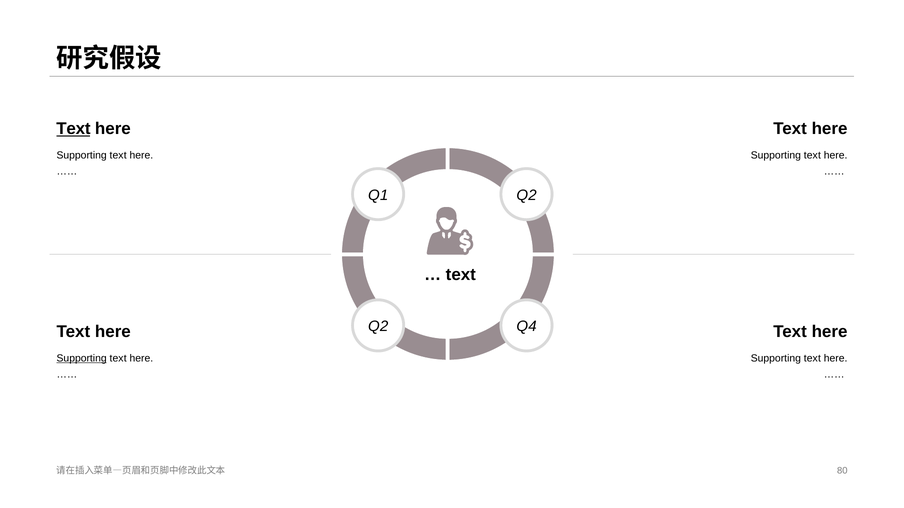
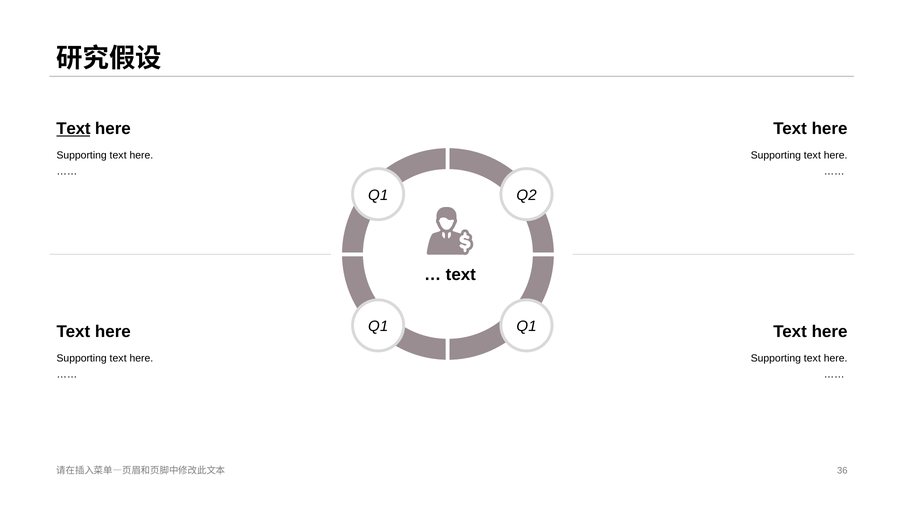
2: 2 -> 1 (384, 327)
4: 4 -> 1 (532, 327)
Supporting underline: present -> none (82, 359)
80: 80 -> 36 (842, 471)
